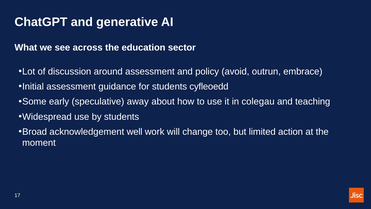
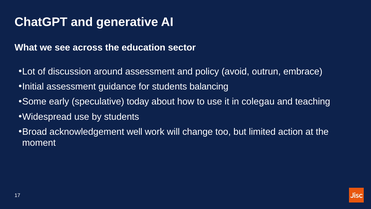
cyfleoedd: cyfleoedd -> balancing (209, 87)
away: away -> today (138, 102)
